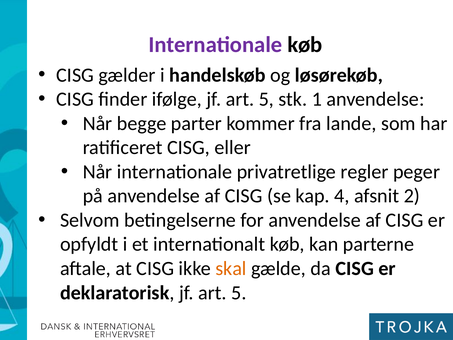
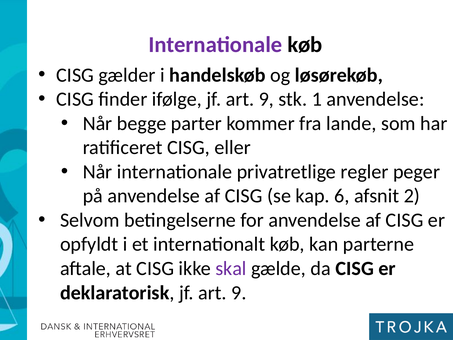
ifølge jf art 5: 5 -> 9 (266, 99)
4: 4 -> 6 (342, 196)
skal colour: orange -> purple (231, 268)
deklaratorisk jf art 5: 5 -> 9 (239, 292)
